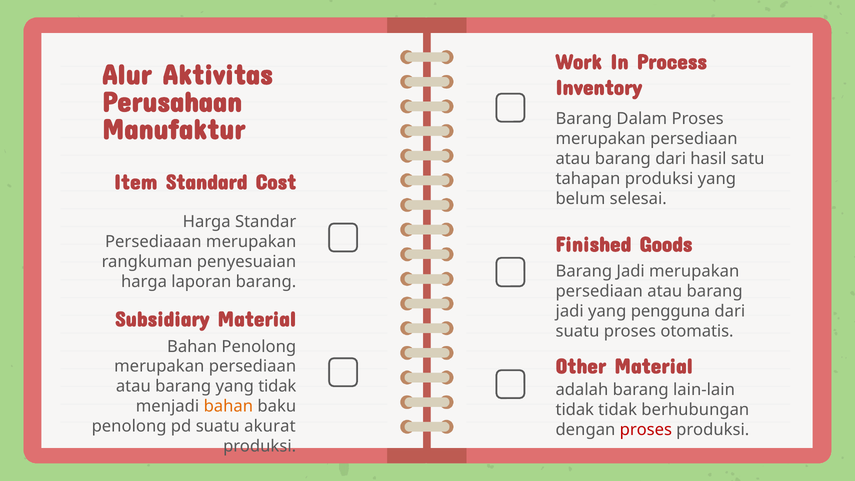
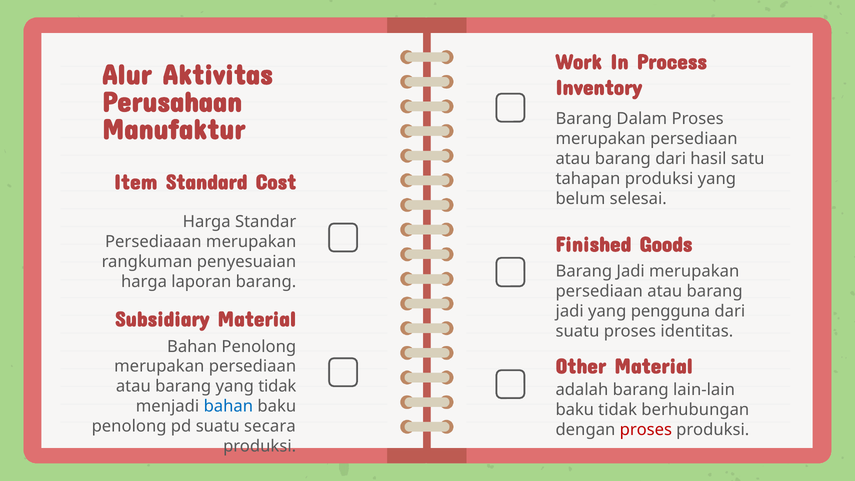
otomatis: otomatis -> identitas (697, 331)
bahan colour: orange -> blue (228, 406)
tidak: tidak -> baku (575, 410)
akurat: akurat -> secara (270, 426)
